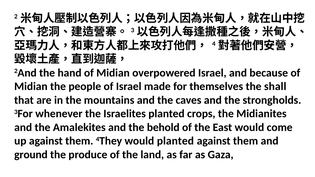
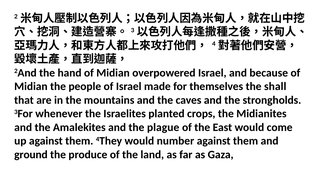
behold: behold -> plague (163, 128)
would planted: planted -> number (175, 141)
